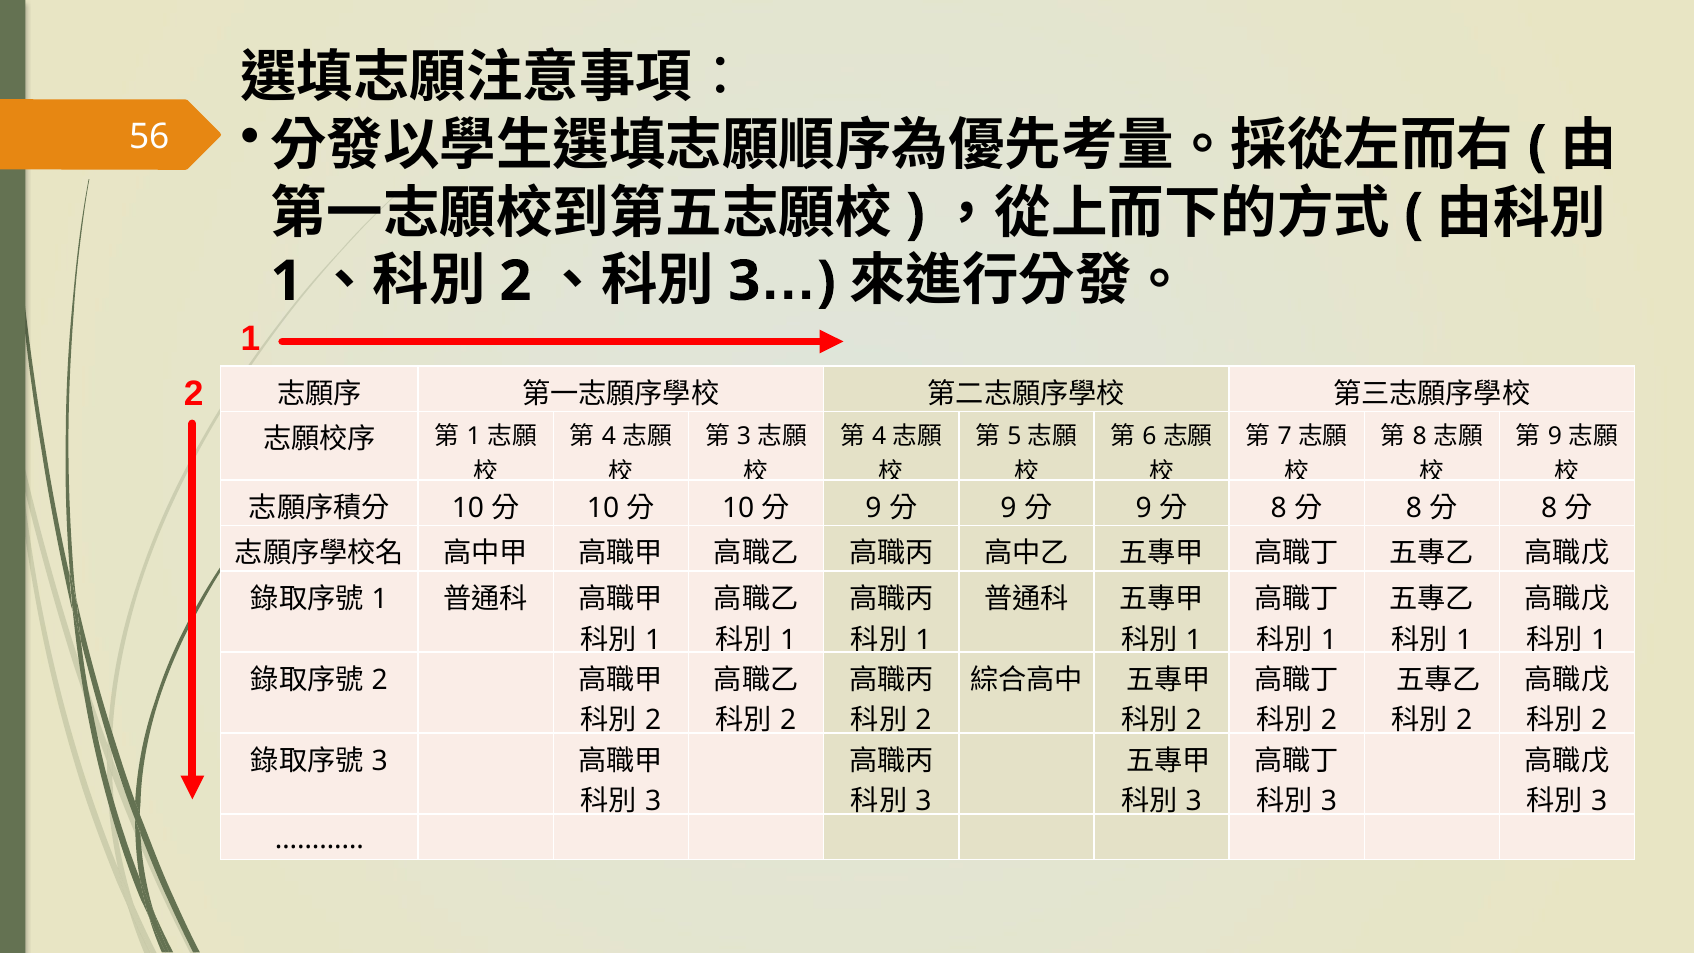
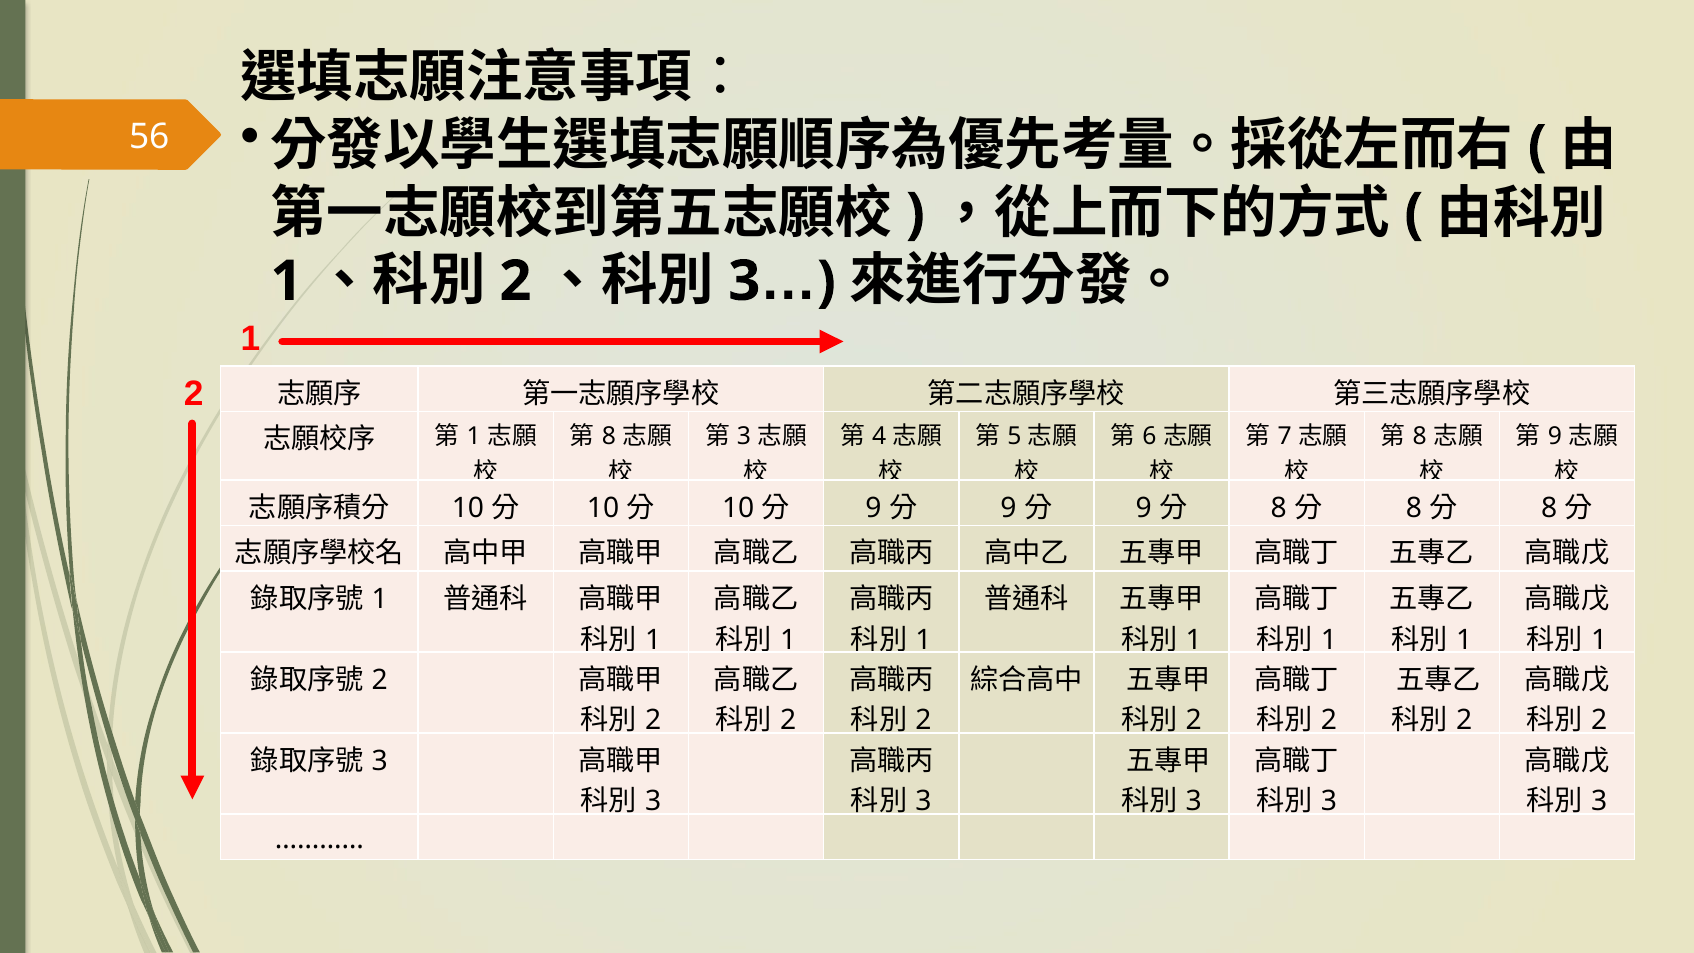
4: 4 -> 8 (609, 437)
